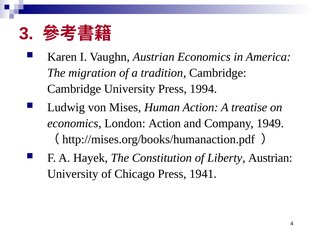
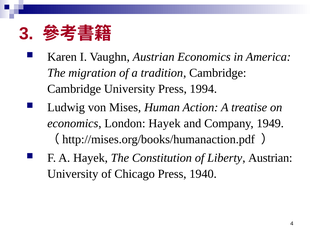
London Action: Action -> Hayek (165, 123)
1941: 1941 -> 1940 (203, 174)
